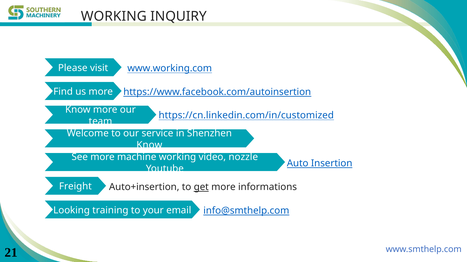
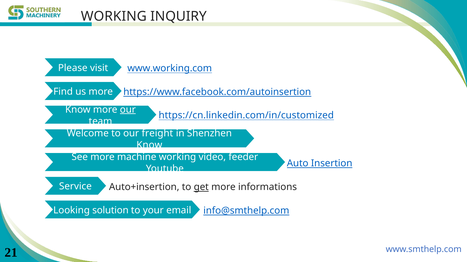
our underline: none -> present (128, 110)
service: service -> freight (157, 134)
nozzle: nozzle -> feeder (243, 157)
Freight: Freight -> Service (75, 187)
training: training -> solution (110, 211)
